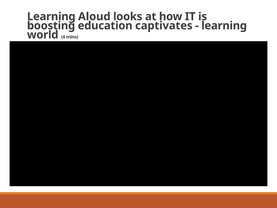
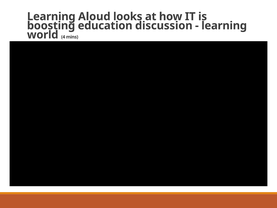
captivates: captivates -> discussion (164, 26)
